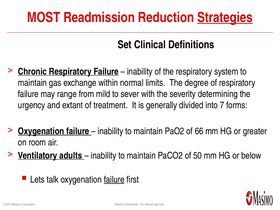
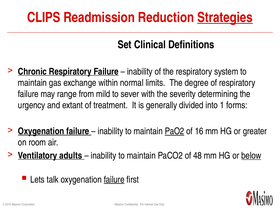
MOST: MOST -> CLIPS (44, 17)
7: 7 -> 1 (222, 105)
PaO2 underline: none -> present (175, 131)
66: 66 -> 16 (199, 131)
50: 50 -> 48 (198, 156)
below underline: none -> present (251, 156)
